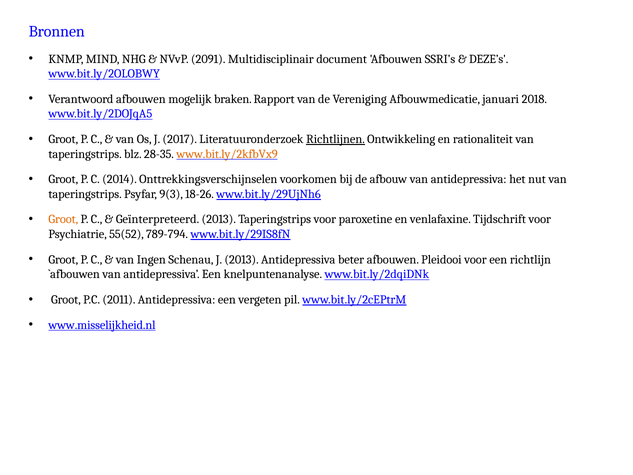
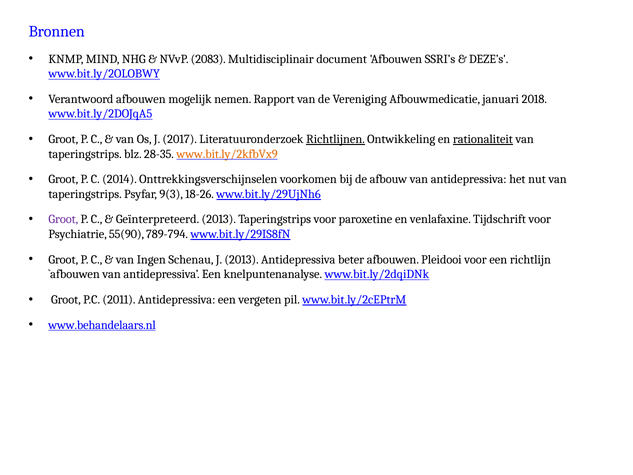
2091: 2091 -> 2083 (208, 59)
braken: braken -> nemen (233, 99)
rationaliteit underline: none -> present (483, 139)
Groot colour: orange -> purple (63, 219)
55(52: 55(52 -> 55(90 (126, 234)
www.misselijkheid.nl: www.misselijkheid.nl -> www.behandelaars.nl (102, 325)
